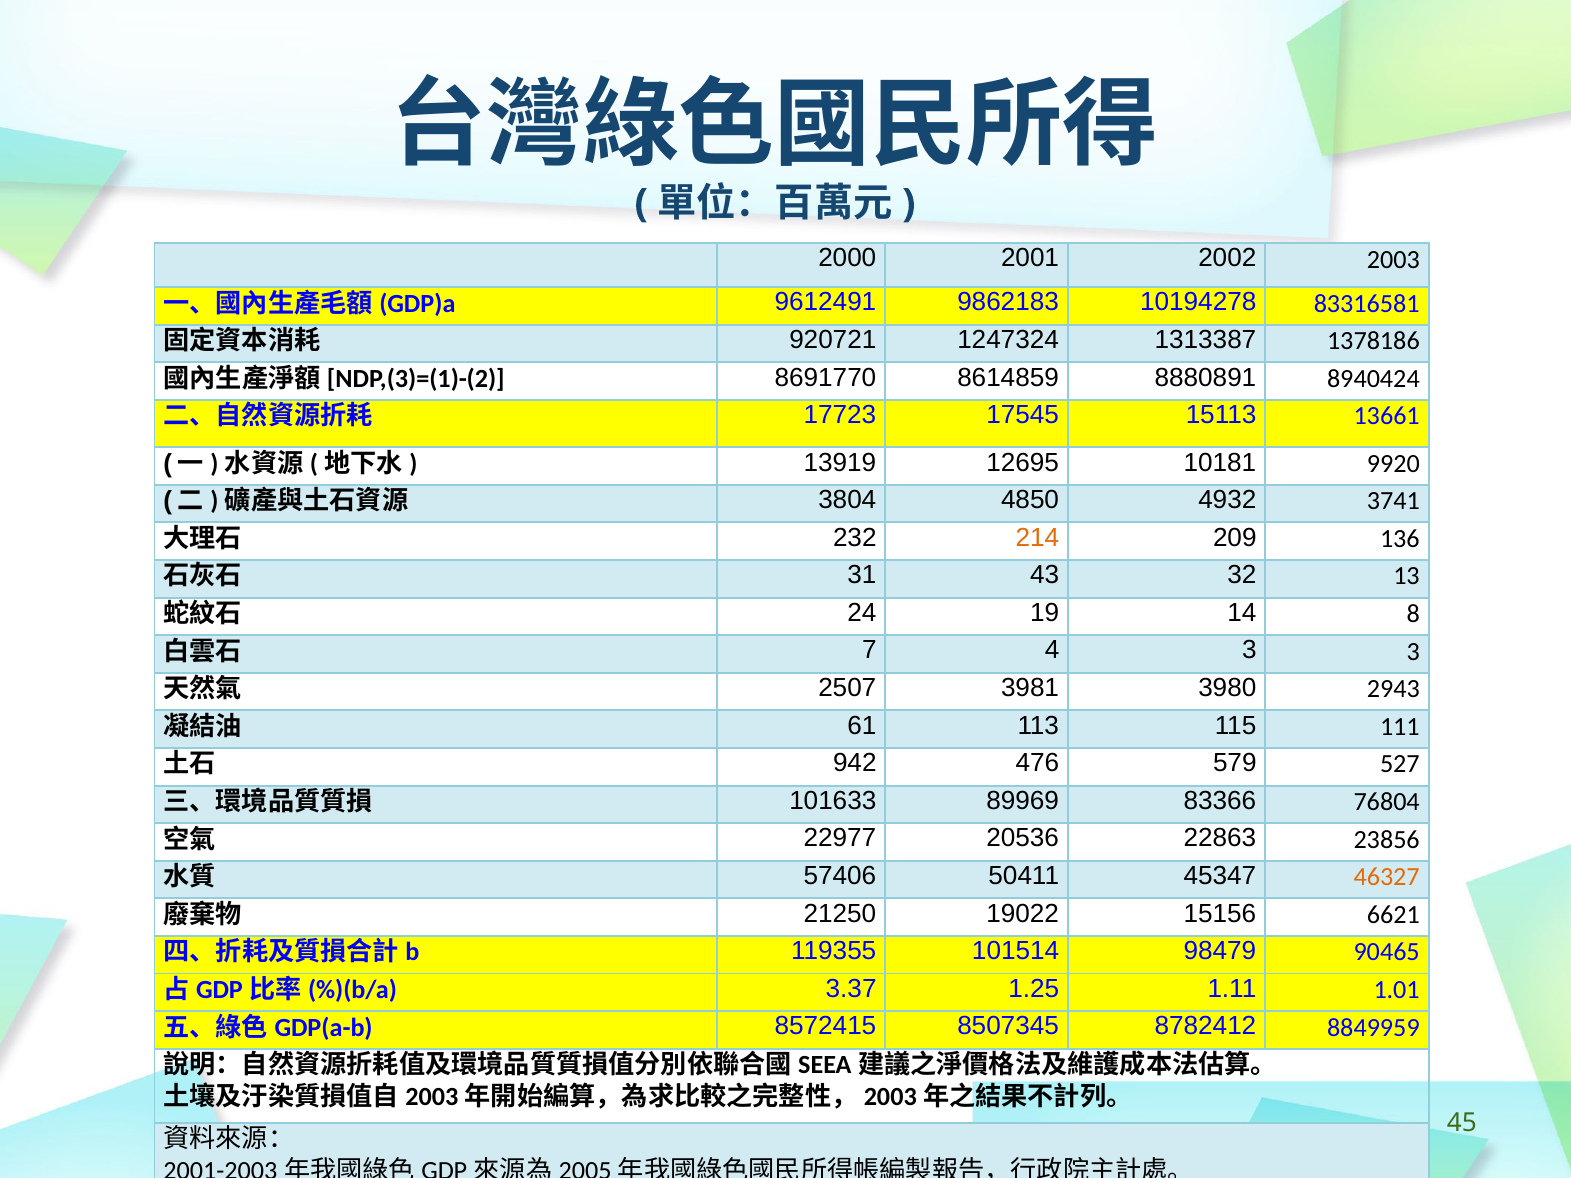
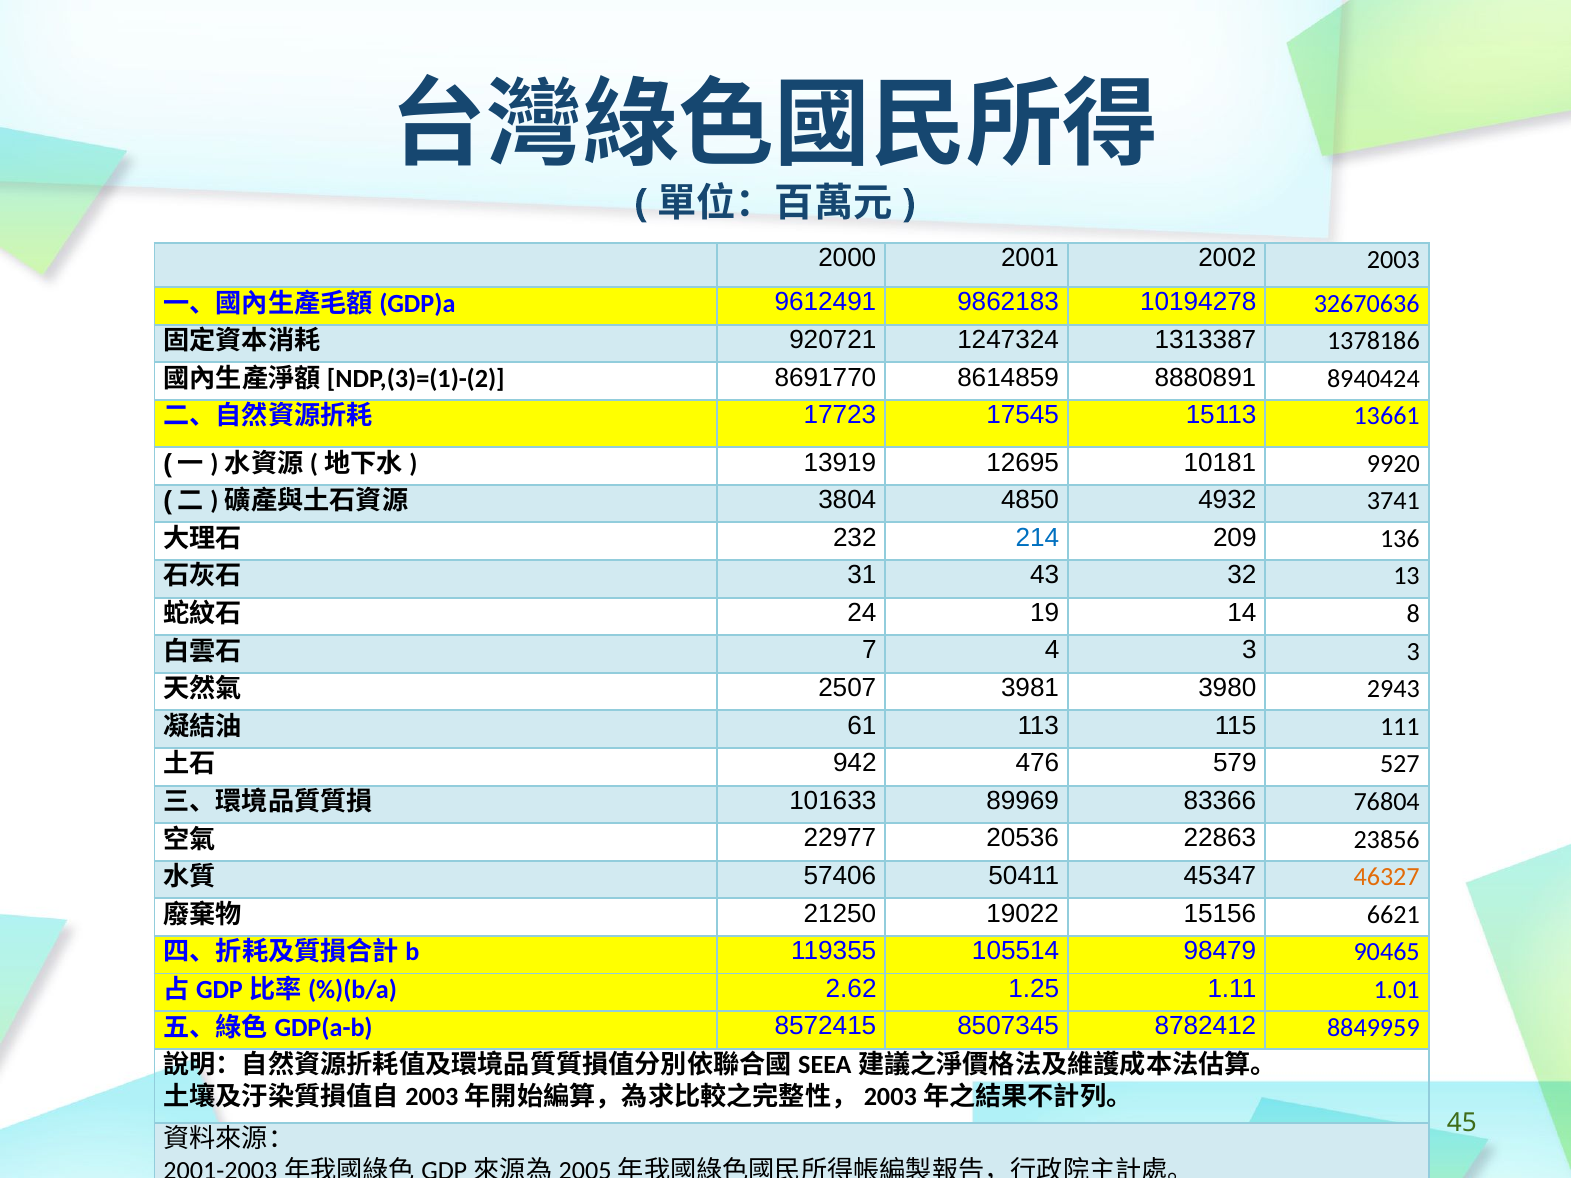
83316581: 83316581 -> 32670636 (1367, 303)
214 colour: orange -> blue (1038, 538)
101514: 101514 -> 105514 (1016, 951)
3.37: 3.37 -> 2.62 (851, 989)
